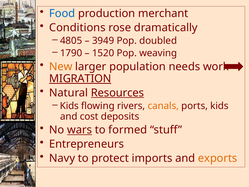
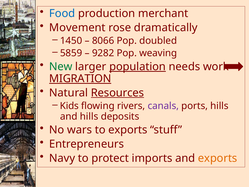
Conditions: Conditions -> Movement (77, 28)
4805: 4805 -> 1450 (71, 41)
3949: 3949 -> 8066 (103, 41)
1790: 1790 -> 5859 (71, 53)
1520: 1520 -> 9282 (103, 53)
New colour: orange -> green (61, 67)
population underline: none -> present (138, 67)
canals colour: orange -> purple (163, 106)
ports kids: kids -> hills (219, 106)
and cost: cost -> hills (89, 116)
wars underline: present -> none (80, 130)
to formed: formed -> exports (128, 130)
